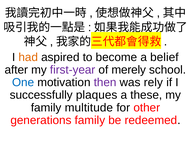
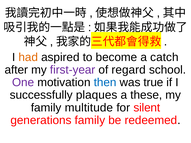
belief: belief -> catch (164, 57)
merely: merely -> regard (129, 70)
One colour: blue -> purple (23, 83)
then colour: purple -> blue (105, 83)
rely: rely -> true (153, 83)
other: other -> silent (147, 108)
